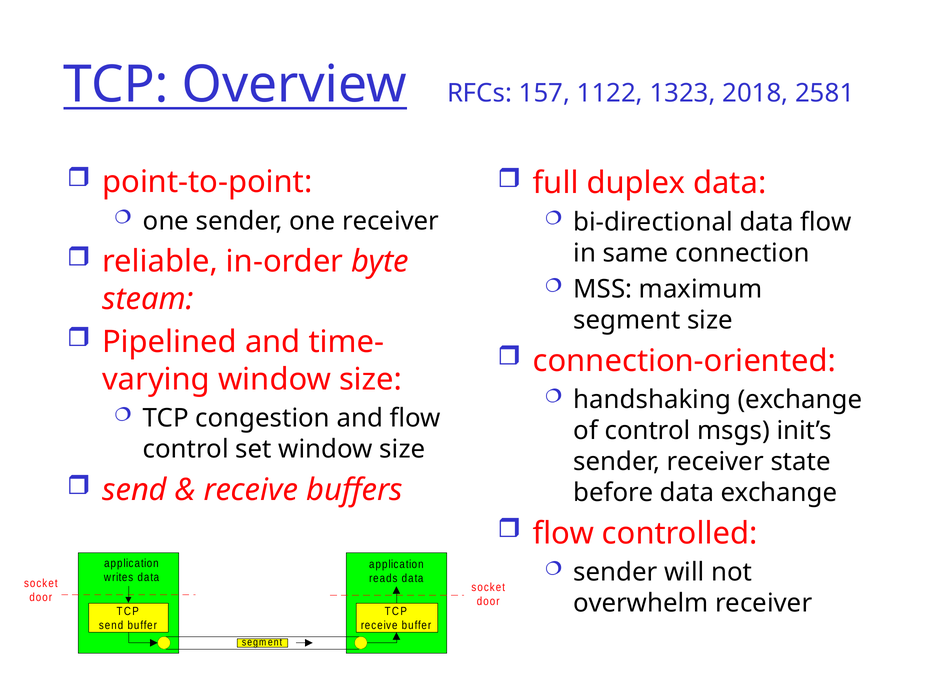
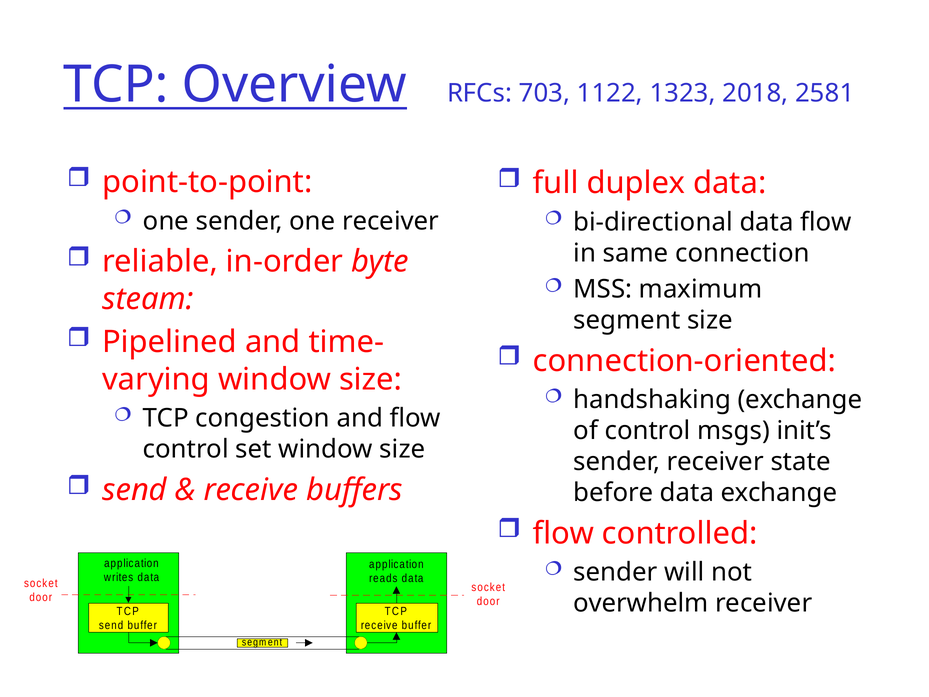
157: 157 -> 703 (544, 93)
